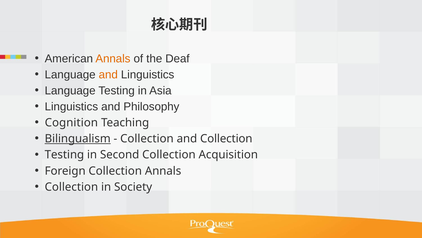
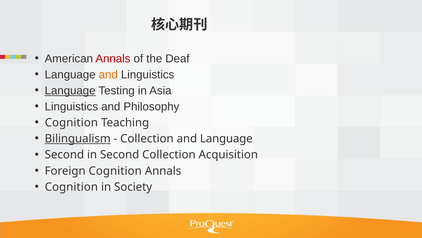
Annals colour: orange -> red (113, 59)
Language underline: none -> present (70, 91)
and Collection: Collection -> Language (226, 138)
Testing: Testing -> Second (64, 154)
Foreign Collection: Collection -> Cognition (115, 170)
Collection: Collection -> Cognition (71, 186)
